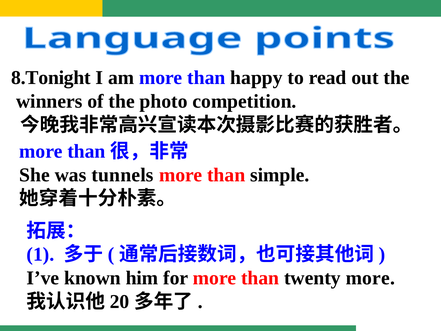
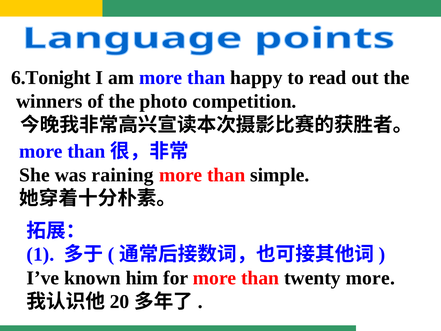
8.Tonight: 8.Tonight -> 6.Tonight (51, 78)
tunnels: tunnels -> raining (123, 175)
